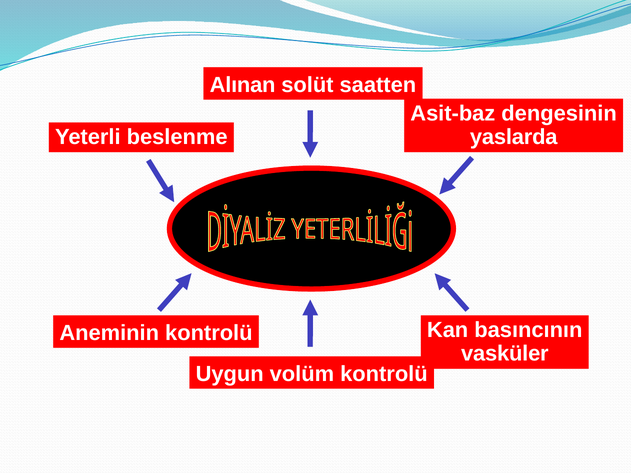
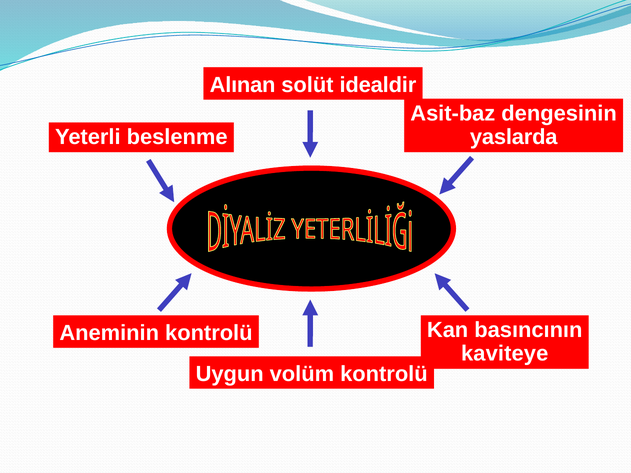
saatten: saatten -> idealdir (378, 85)
vasküler: vasküler -> kaviteye (505, 354)
